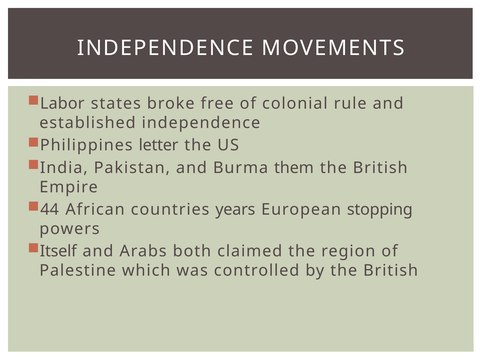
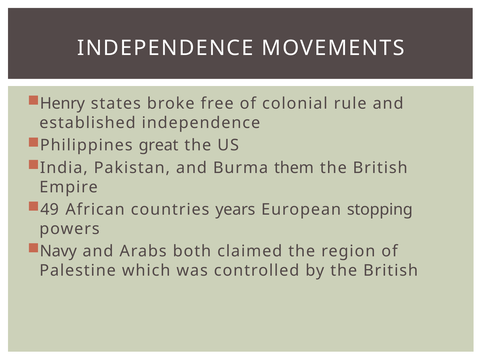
Labor: Labor -> Henry (62, 104)
letter: letter -> great (159, 146)
44: 44 -> 49 (50, 210)
Itself: Itself -> Navy (58, 252)
